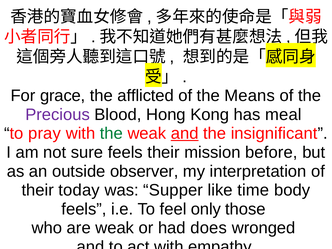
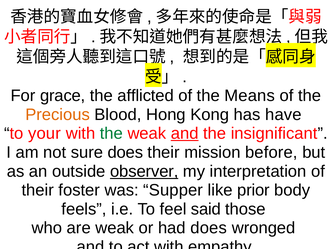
Precious colour: purple -> orange (58, 115)
meal: meal -> have (283, 115)
pray: pray -> your (45, 133)
sure feels: feels -> does (125, 152)
observer underline: none -> present (144, 171)
today: today -> foster (79, 190)
time: time -> prior (253, 190)
only: only -> said (206, 209)
